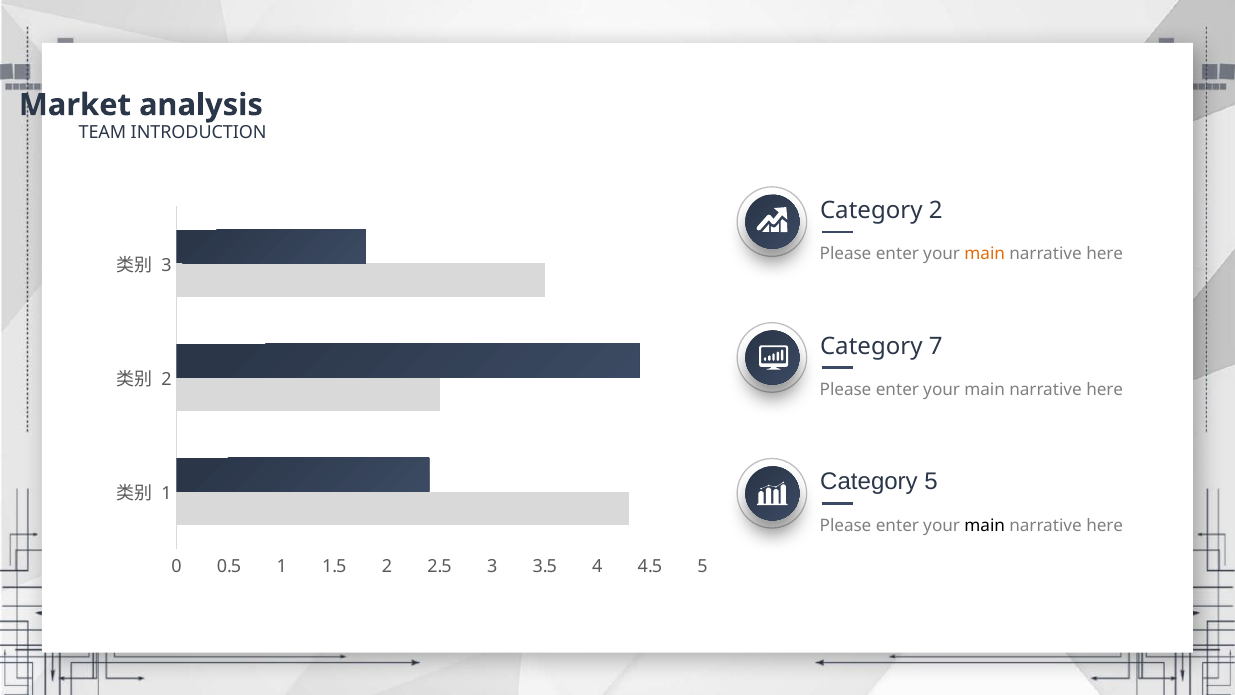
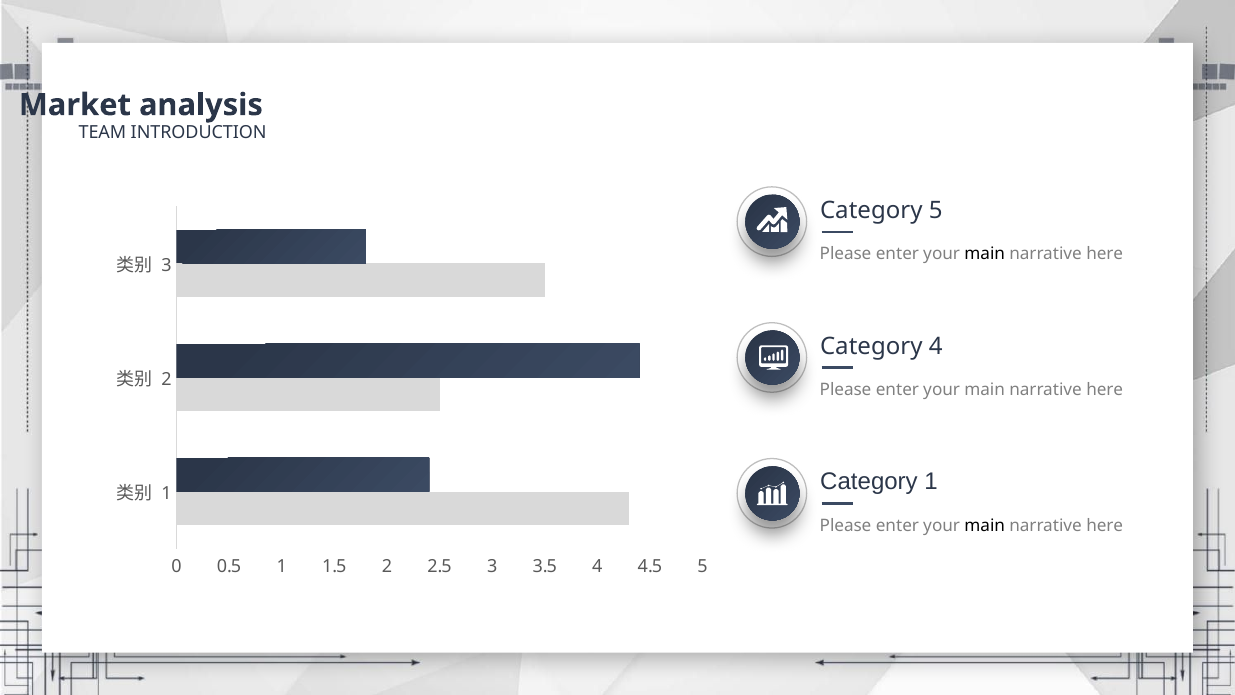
Category 2: 2 -> 5 (936, 210)
main colour: orange -> black (985, 254)
Category 7: 7 -> 4 (936, 346)
Category 5: 5 -> 1 (931, 482)
